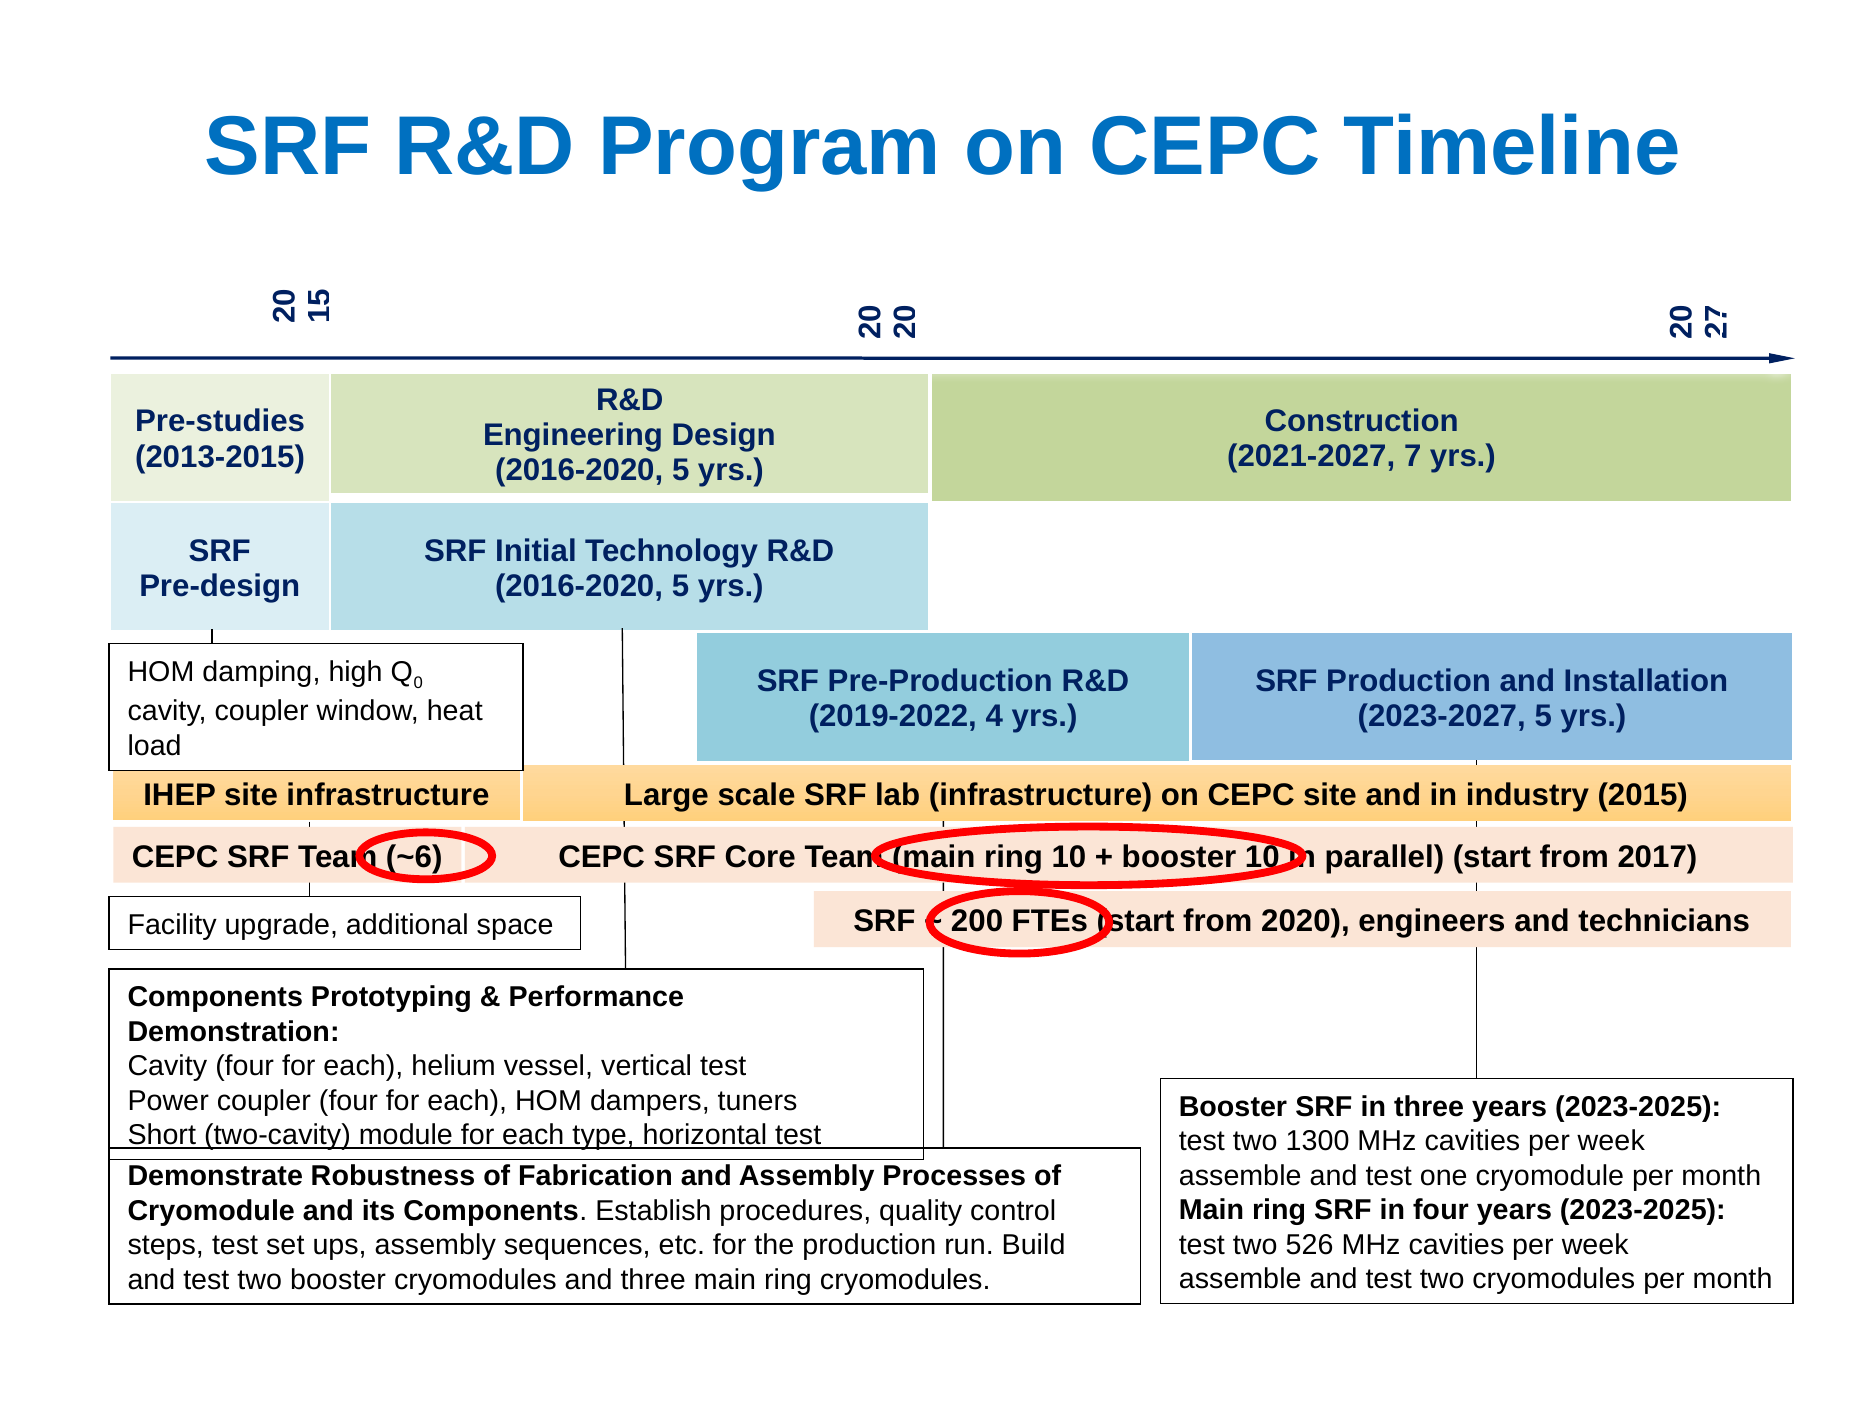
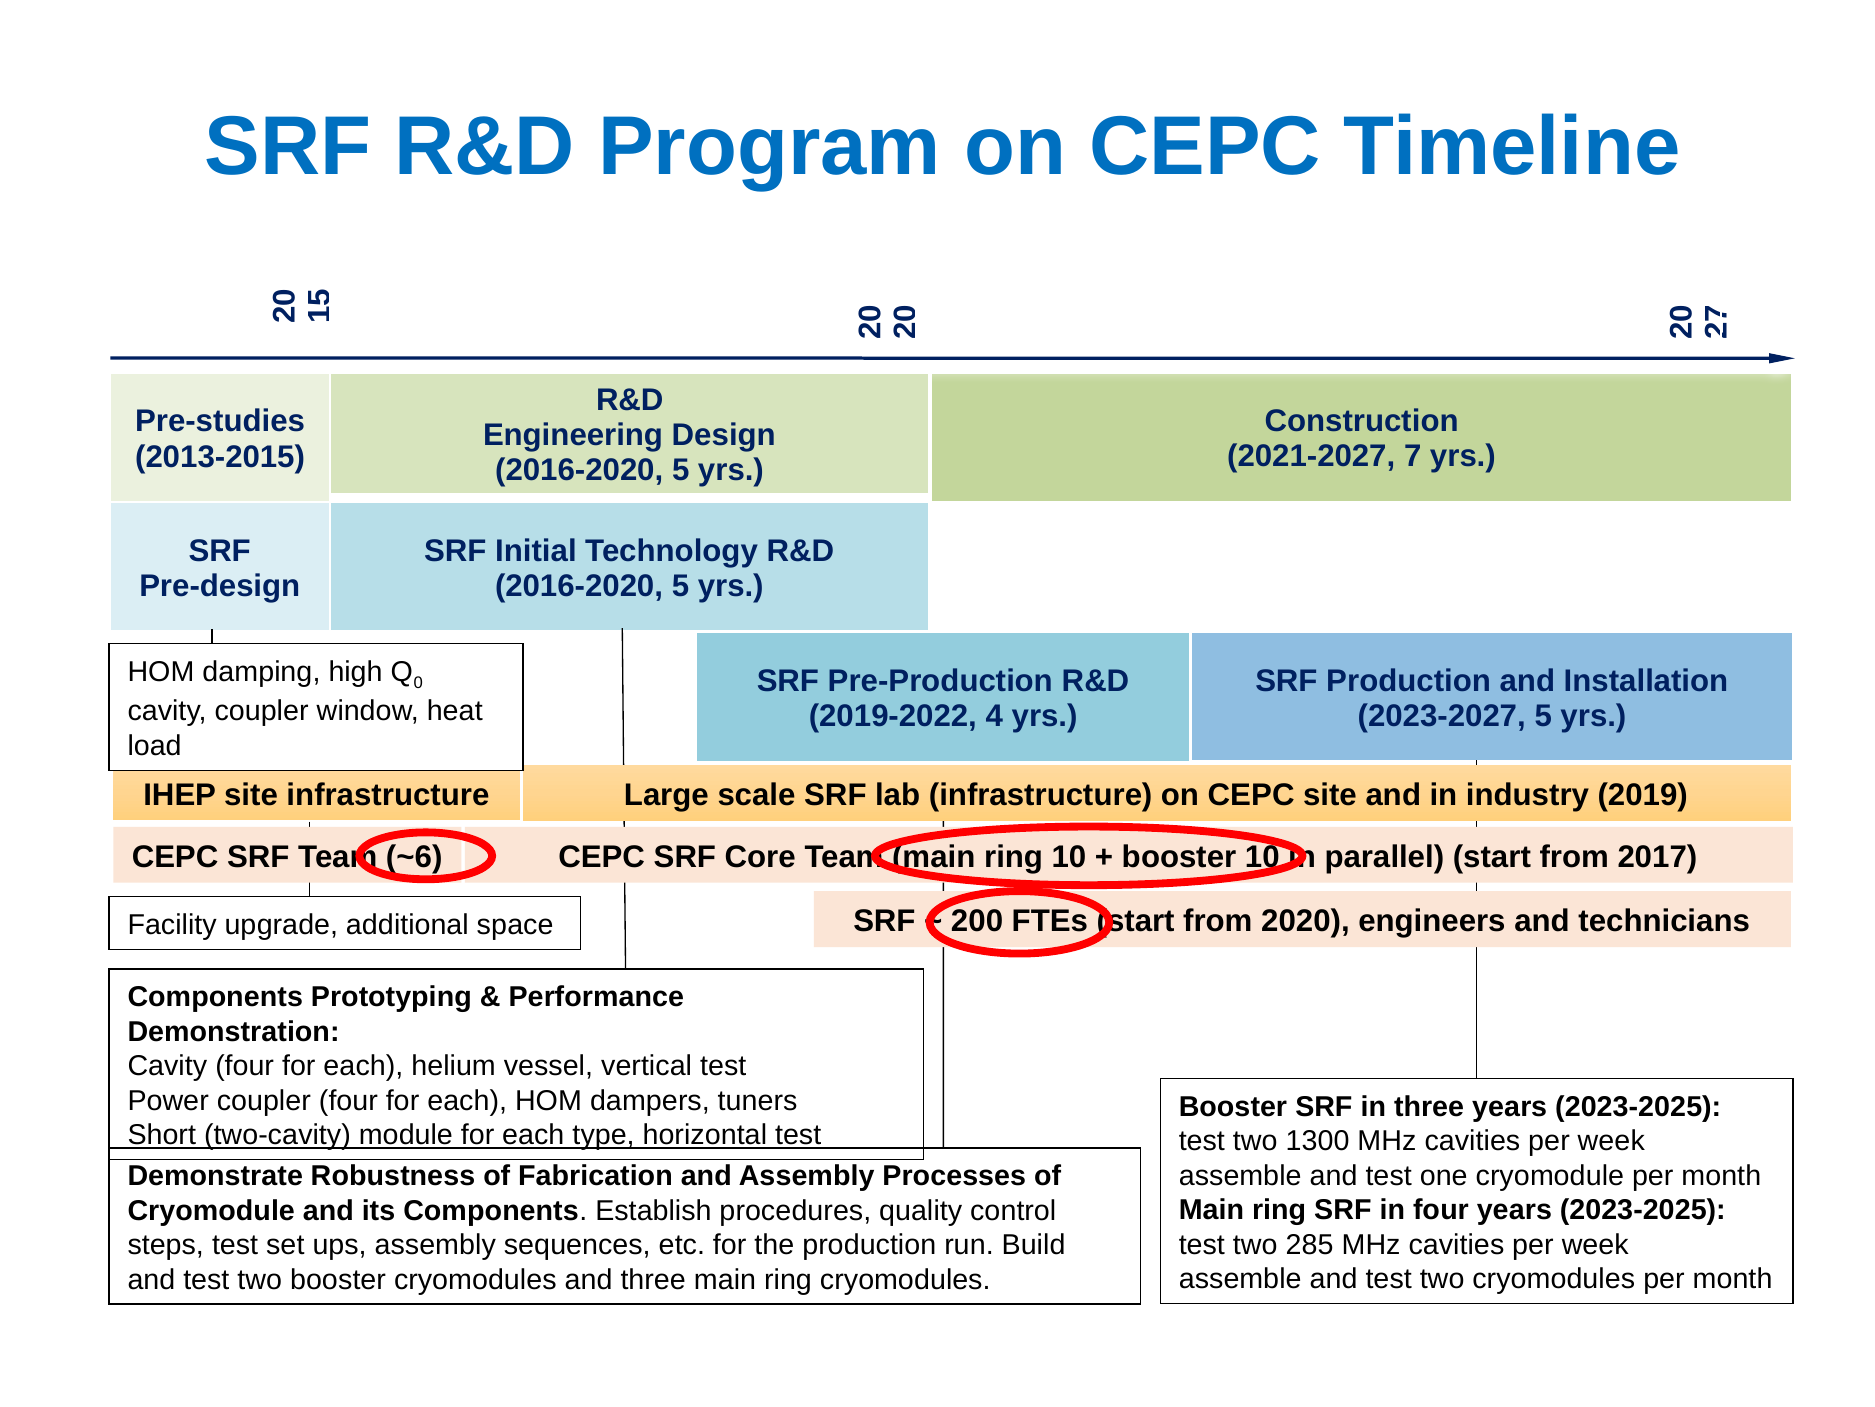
2015: 2015 -> 2019 (1643, 795)
526: 526 -> 285 (1310, 1244)
